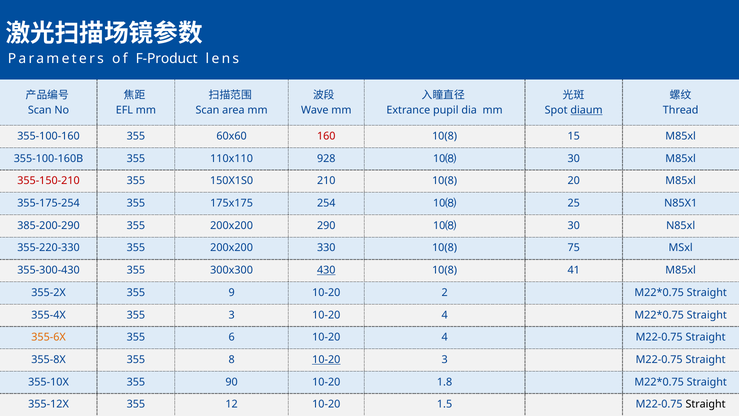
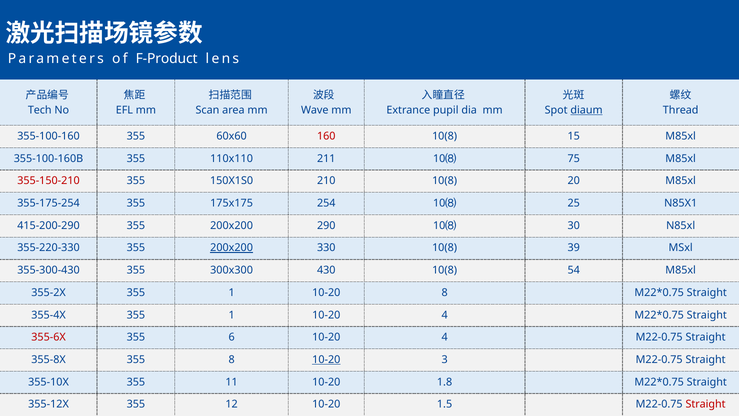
Scan: Scan -> Tech (40, 110)
928: 928 -> 211 (326, 158)
30: 30 -> 75 (574, 158)
385-200-290: 385-200-290 -> 415-200-290 (48, 225)
200x200 underline: none -> present (232, 248)
75: 75 -> 39 (574, 248)
430 underline: present -> none (326, 270)
41: 41 -> 54 (574, 270)
355-2X 355 9: 9 -> 1 (232, 292)
10-20 2: 2 -> 8 (445, 292)
355-4X 355 3: 3 -> 1 (232, 315)
355-6X colour: orange -> red (49, 337)
90: 90 -> 11 (232, 382)
Straight colour: black -> red (706, 404)
